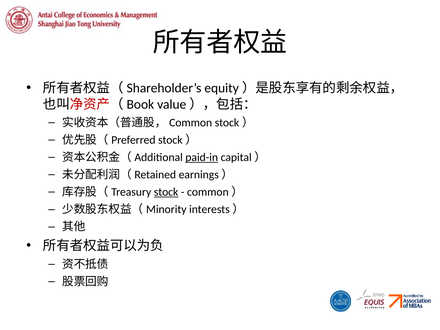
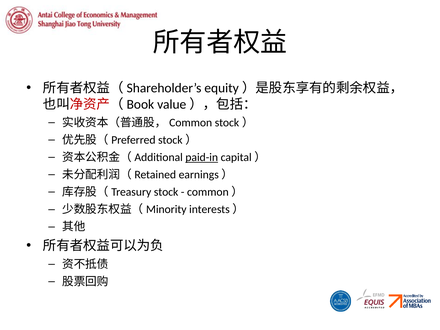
stock underline: present -> none (166, 192)
